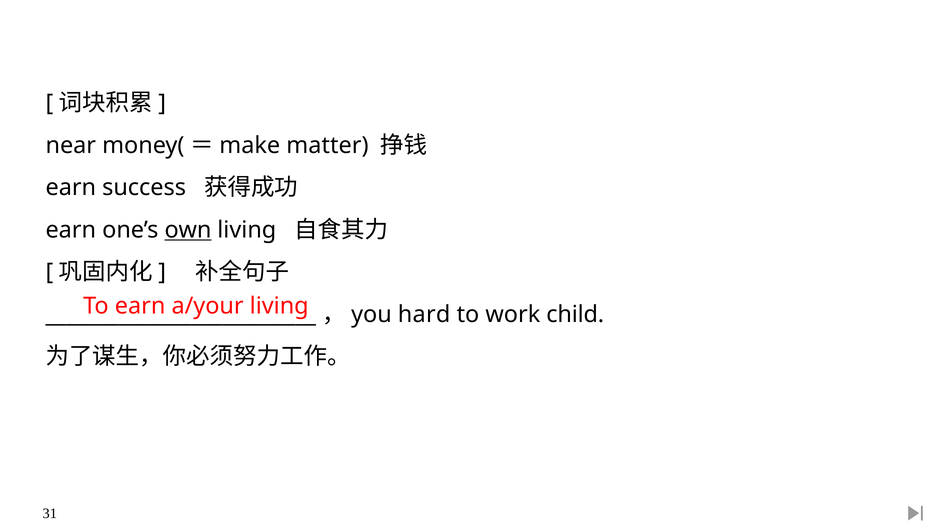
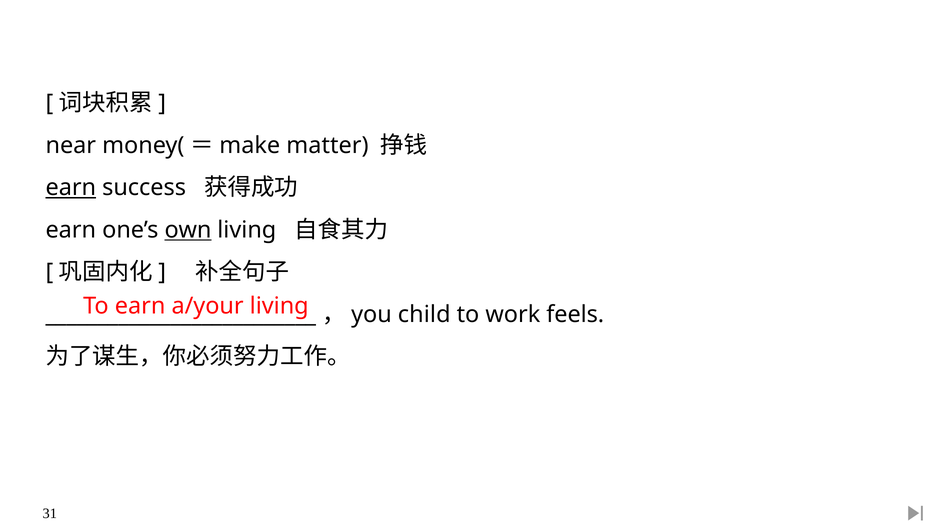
earn underline: none -> present (71, 188)
hard: hard -> child (424, 315)
child: child -> feels (575, 315)
